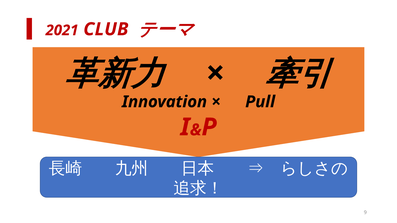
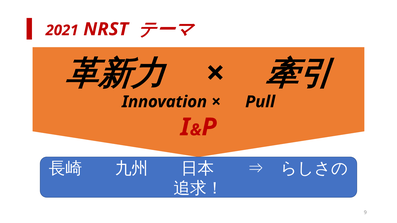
CLUB: CLUB -> NRST (106, 29)
